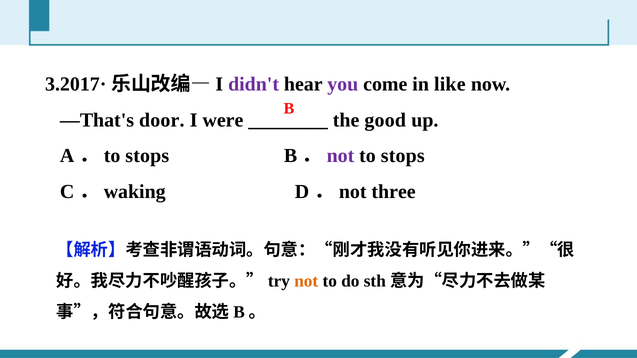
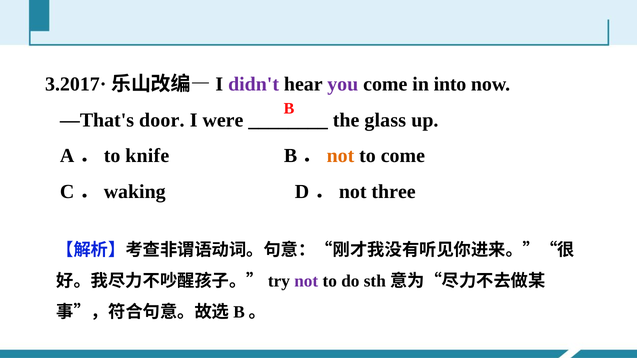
like: like -> into (450, 84)
good: good -> glass (385, 120)
stops: stops -> knife (147, 156)
not colour: purple -> orange (340, 156)
stops: stops -> come (403, 156)
not colour: orange -> purple (306, 281)
